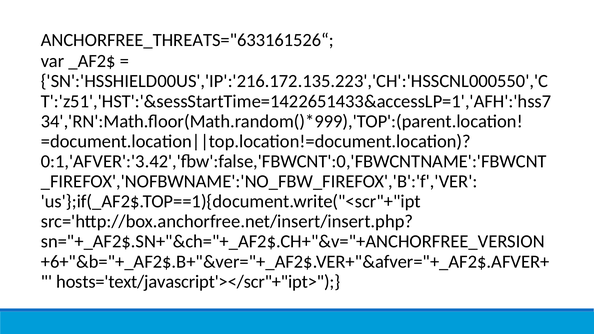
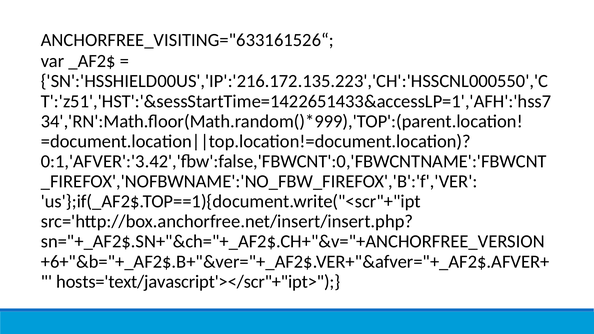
ANCHORFREE_THREATS="633161526“: ANCHORFREE_THREATS="633161526“ -> ANCHORFREE_VISITING="633161526“ (187, 40)
